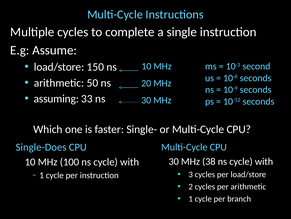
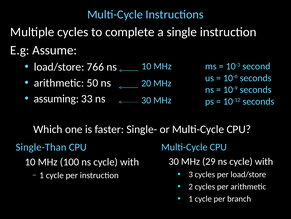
150: 150 -> 766 (95, 67)
Single-Does: Single-Does -> Single-Than (41, 147)
38: 38 -> 29 (209, 161)
